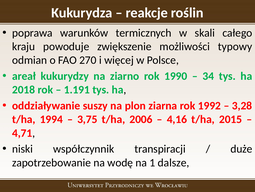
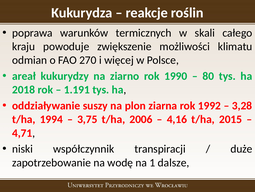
typowy: typowy -> klimatu (235, 46)
34: 34 -> 80 (208, 76)
